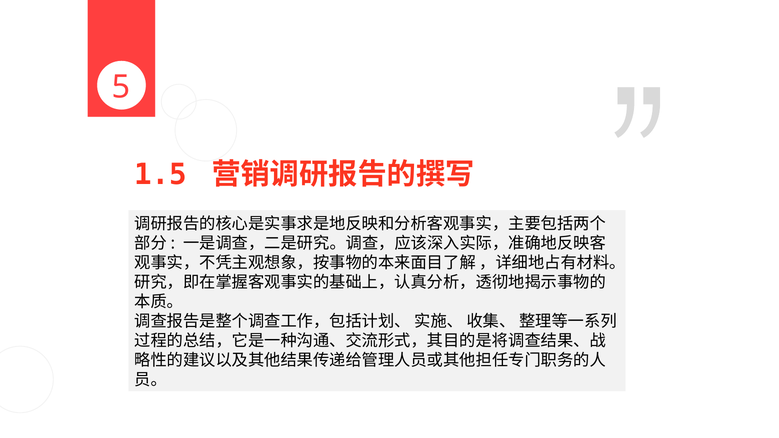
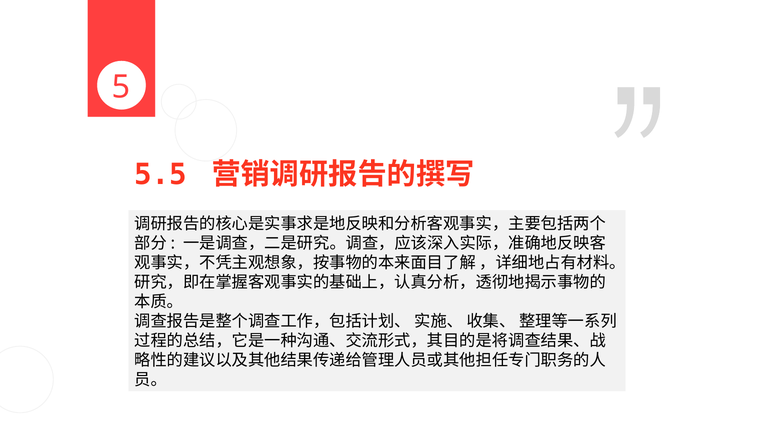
1.5: 1.5 -> 5.5 (161, 175)
